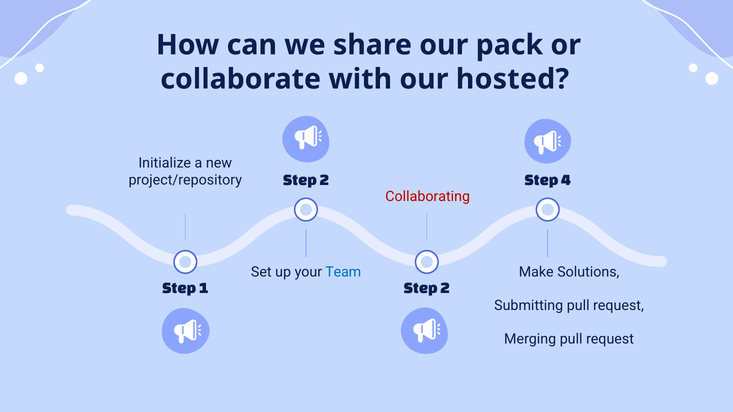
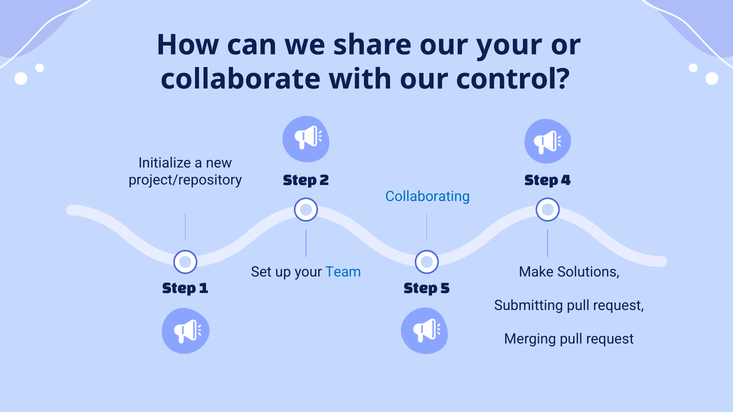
our pack: pack -> your (509, 45)
hosted: hosted -> control (513, 79)
Collaborating colour: red -> blue (428, 197)
1 Step 2: 2 -> 5 (445, 288)
